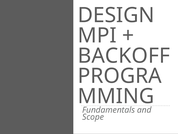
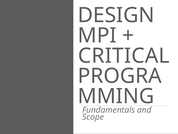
BACKOFF: BACKOFF -> CRITICAL (124, 56)
